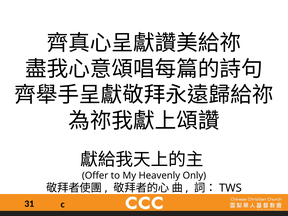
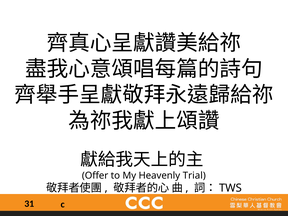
Only: Only -> Trial (194, 176)
